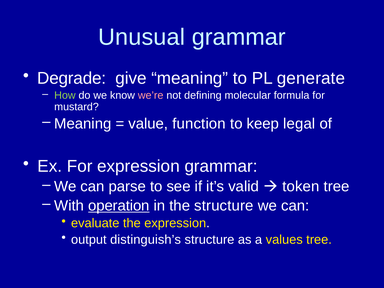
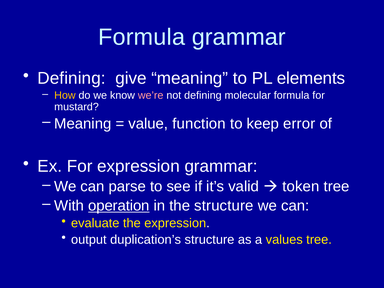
Unusual: Unusual -> Formula (142, 37)
Degrade: Degrade -> Defining (72, 78)
generate: generate -> elements (311, 78)
How colour: light green -> yellow (65, 95)
legal: legal -> error (299, 124)
distinguish’s: distinguish’s -> duplication’s (146, 240)
